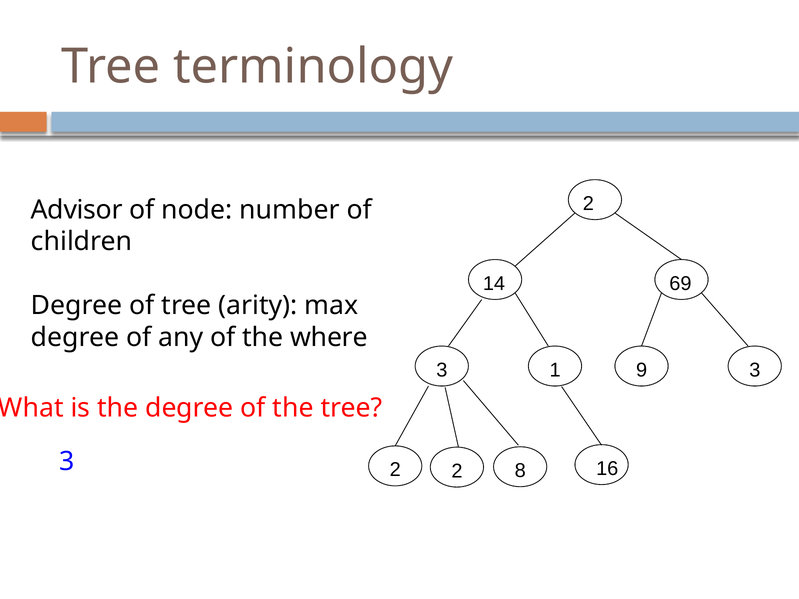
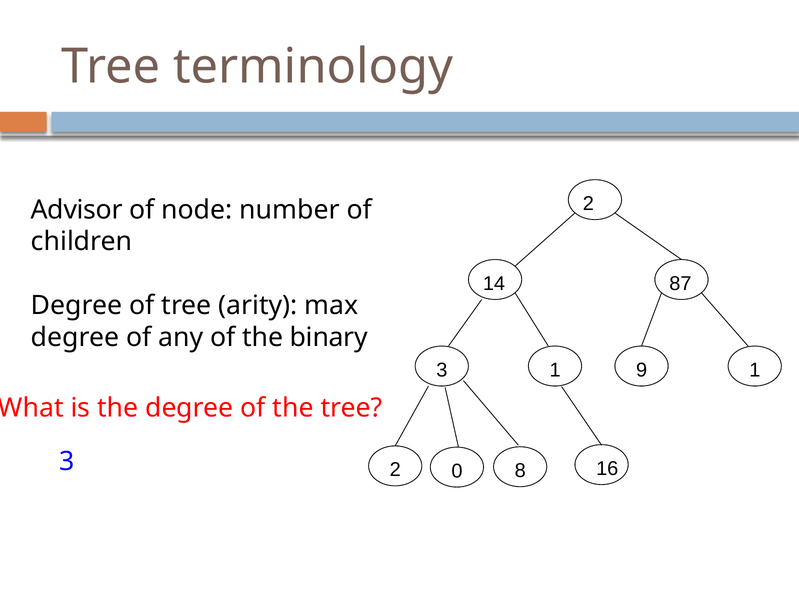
69: 69 -> 87 (680, 284)
where: where -> binary (329, 338)
9 3: 3 -> 1 (755, 370)
2 2: 2 -> 0 (457, 471)
